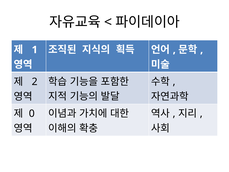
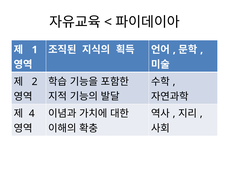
0: 0 -> 4 (32, 113)
